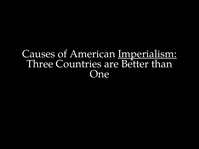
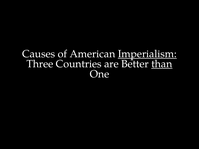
than underline: none -> present (162, 64)
